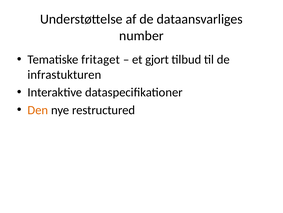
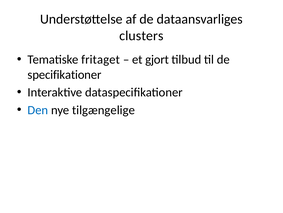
number: number -> clusters (141, 36)
infrastukturen: infrastukturen -> specifikationer (65, 74)
Den colour: orange -> blue (38, 110)
restructured: restructured -> tilgængelige (103, 110)
